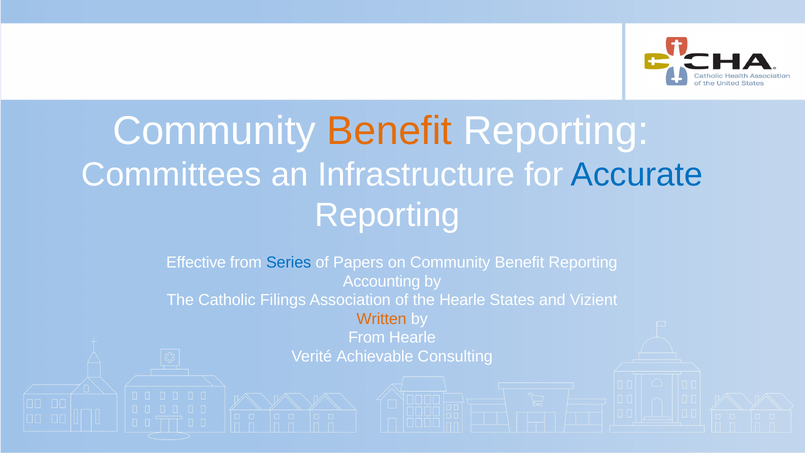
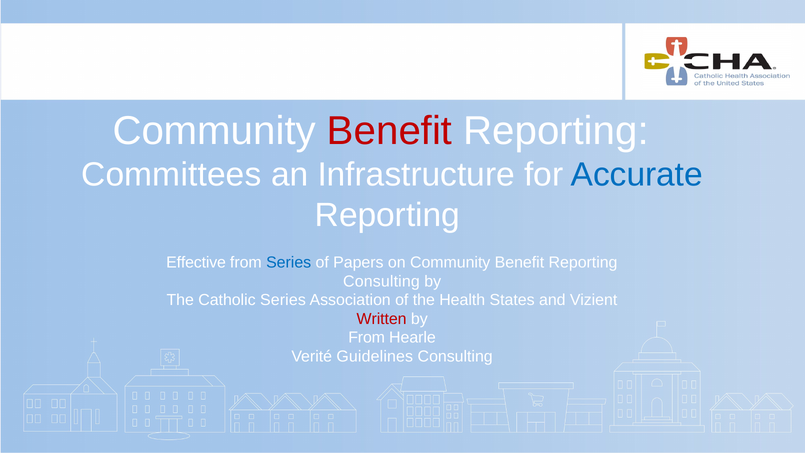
Benefit colour: orange -> red (390, 131)
Accounting: Accounting -> Consulting (381, 281)
Catholic Filings: Filings -> Series (283, 300)
the Hearle: Hearle -> Health (462, 300)
Written colour: orange -> red (382, 319)
Achievable: Achievable -> Guidelines (375, 356)
